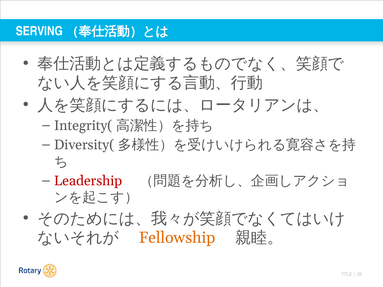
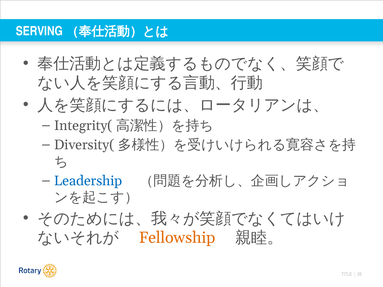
Leadership colour: red -> blue (88, 181)
